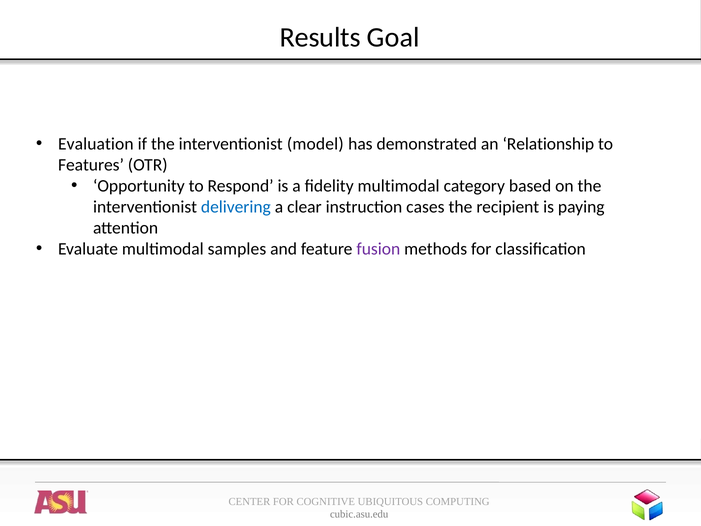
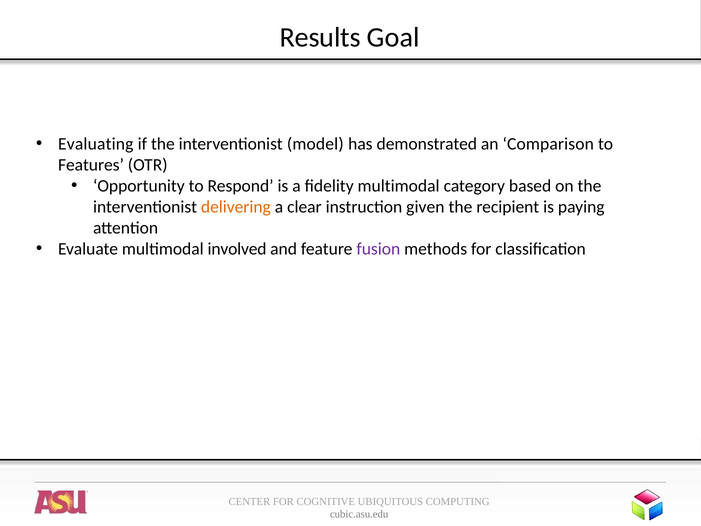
Evaluation: Evaluation -> Evaluating (96, 144)
Relationship: Relationship -> Comparison (548, 144)
delivering colour: blue -> orange (236, 207)
cases: cases -> given (425, 207)
samples: samples -> involved (237, 249)
